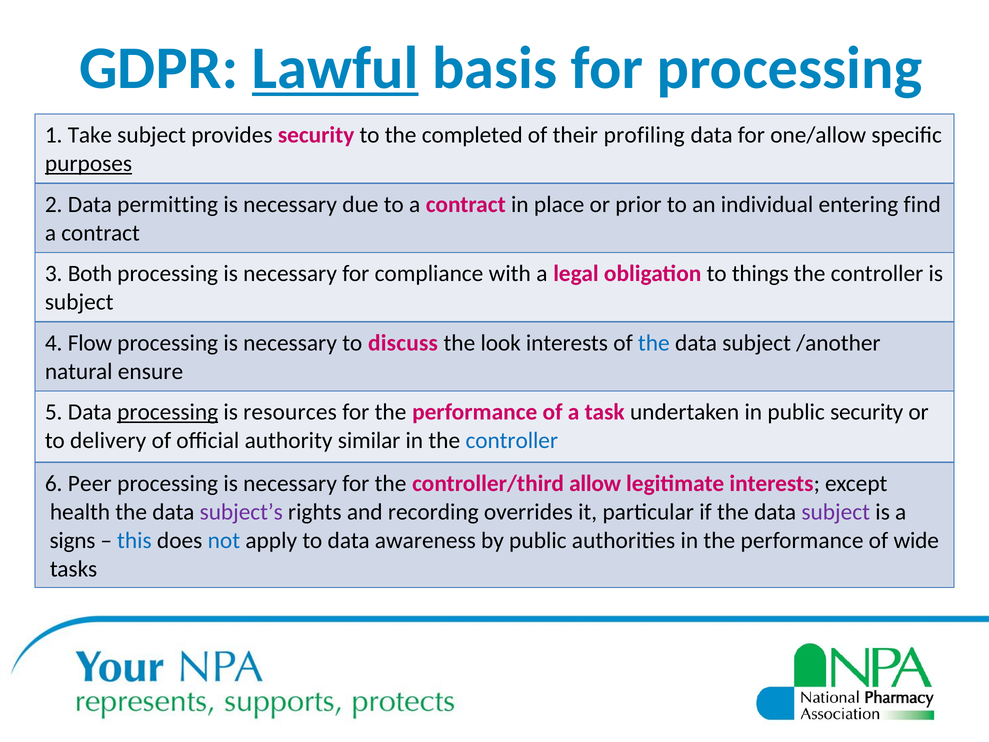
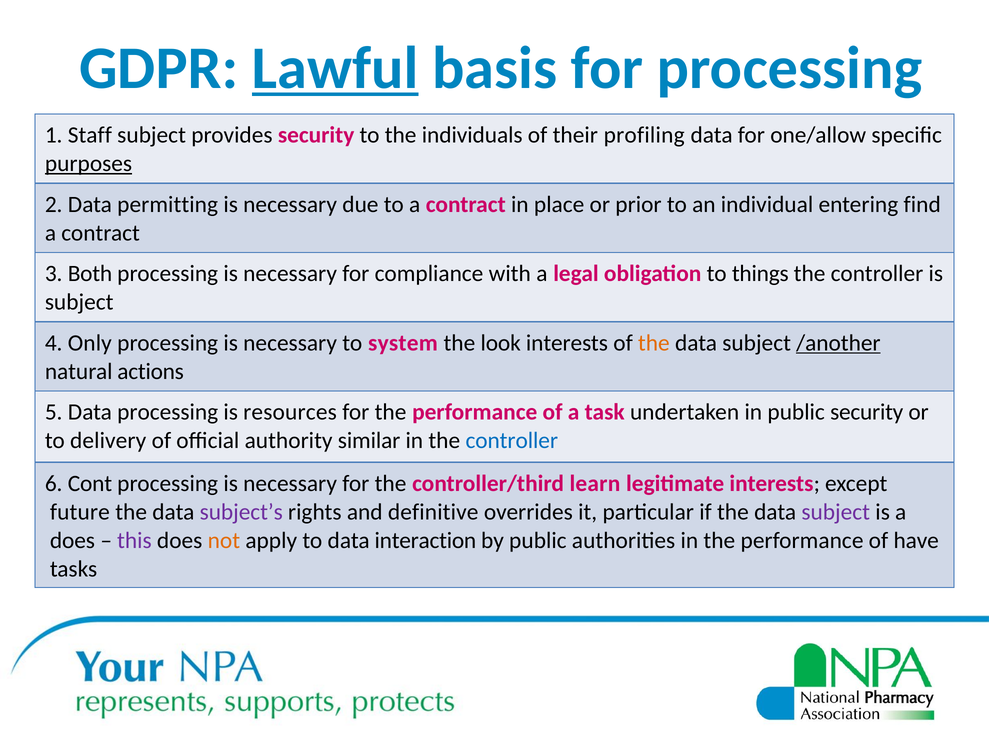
Take: Take -> Staff (90, 135)
completed: completed -> individuals (472, 135)
Flow: Flow -> Only (90, 343)
discuss: discuss -> system (403, 343)
the colour: blue -> orange (654, 343)
/another underline: none -> present (838, 343)
ensure: ensure -> actions (151, 371)
processing underline: present -> none (168, 412)
Peer: Peer -> Cont (90, 483)
allow: allow -> learn (595, 483)
health: health -> future (80, 512)
recording: recording -> definitive (433, 512)
signs: signs -> does (72, 540)
this colour: blue -> purple (134, 540)
not colour: blue -> orange (224, 540)
awareness: awareness -> interaction (425, 540)
wide: wide -> have (916, 540)
